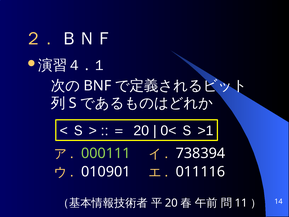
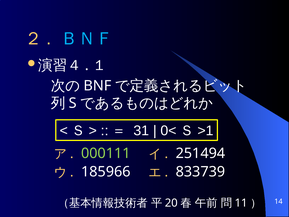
ＢＮＦ colour: white -> light blue (87, 39)
20: 20 -> 31 (141, 131)
738394: 738394 -> 251494 (200, 153)
010901: 010901 -> 185966 (106, 172)
011116: 011116 -> 833739 (200, 172)
